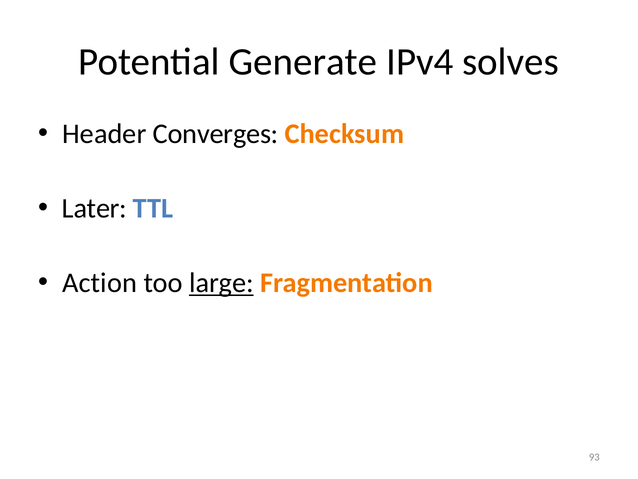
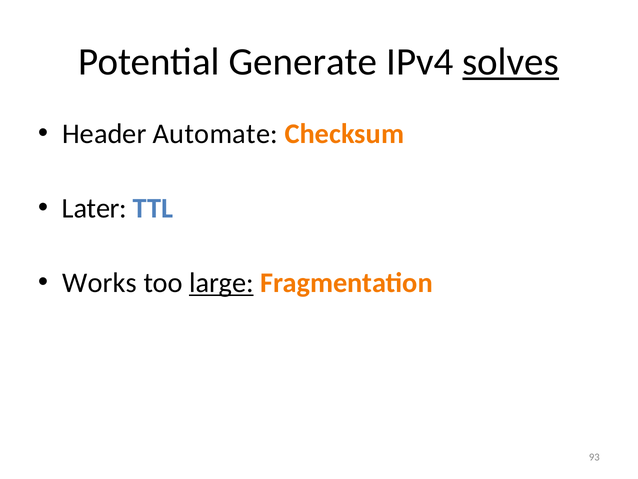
solves underline: none -> present (511, 62)
Converges: Converges -> Automate (215, 134)
Action: Action -> Works (100, 283)
